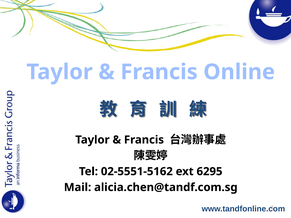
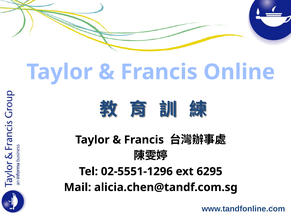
02-5551-5162: 02-5551-5162 -> 02-5551-1296 (137, 172)
